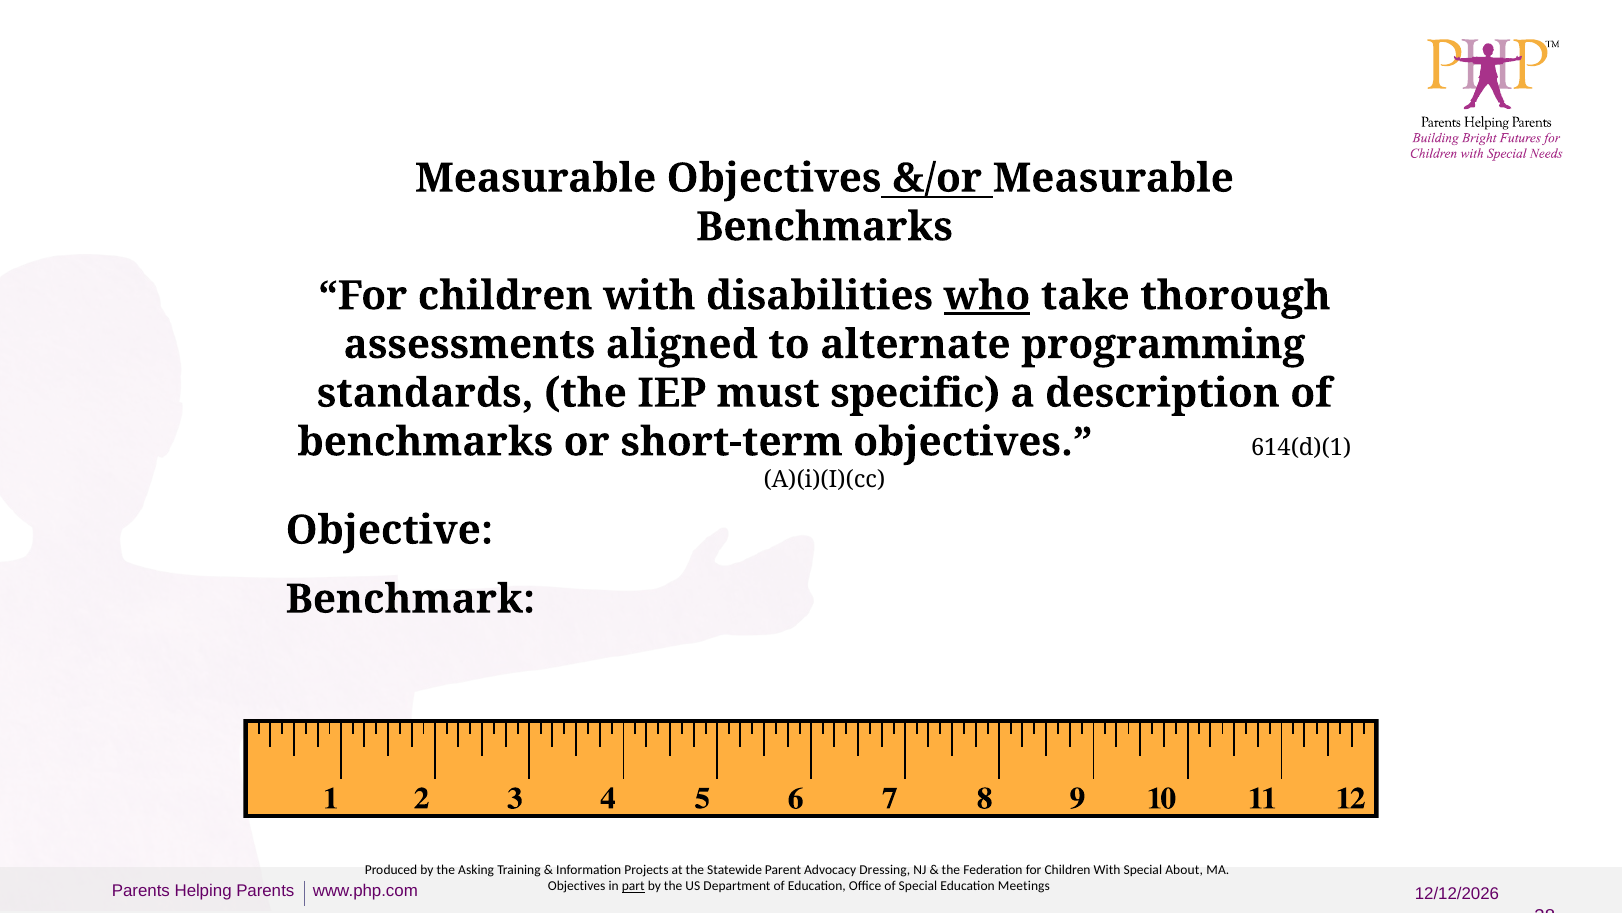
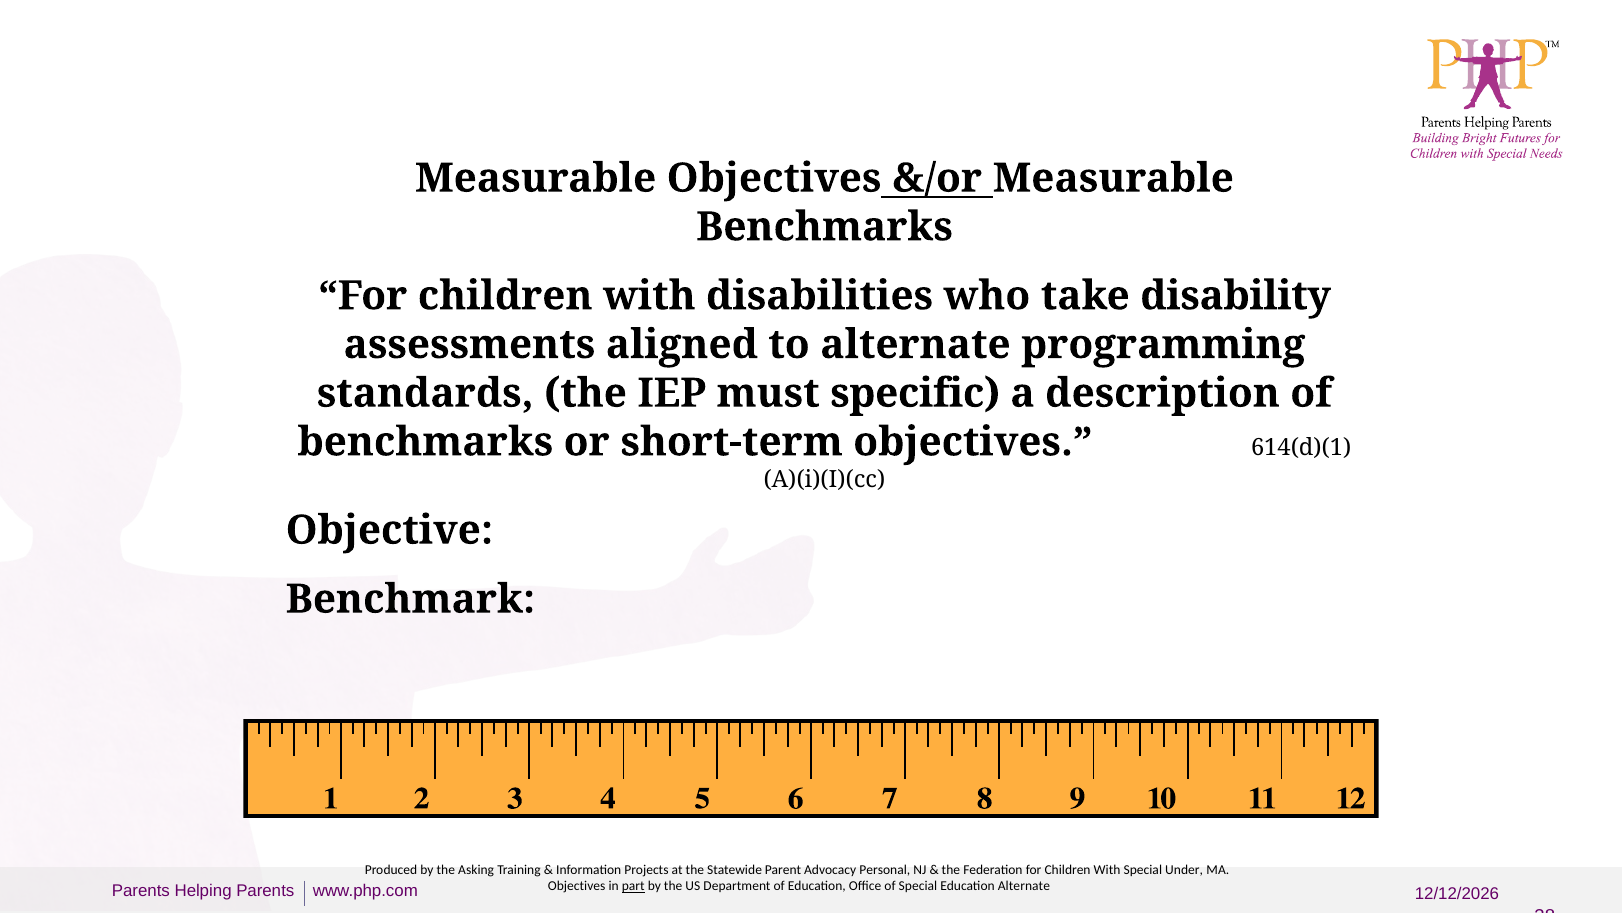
who underline: present -> none (987, 296)
thorough: thorough -> disability (1236, 296)
Dressing: Dressing -> Personal (885, 869)
About: About -> Under (1184, 869)
Education Meetings: Meetings -> Alternate (1024, 886)
